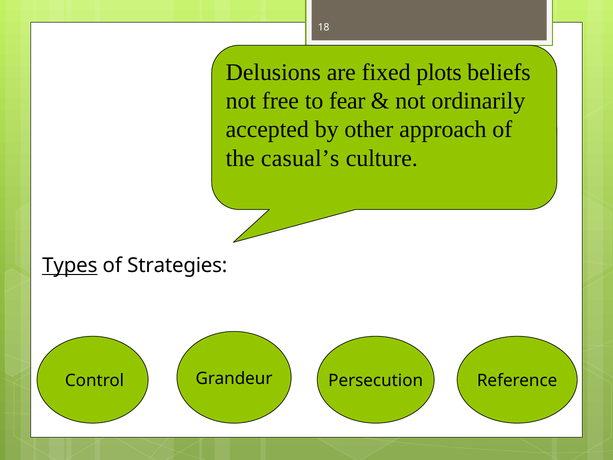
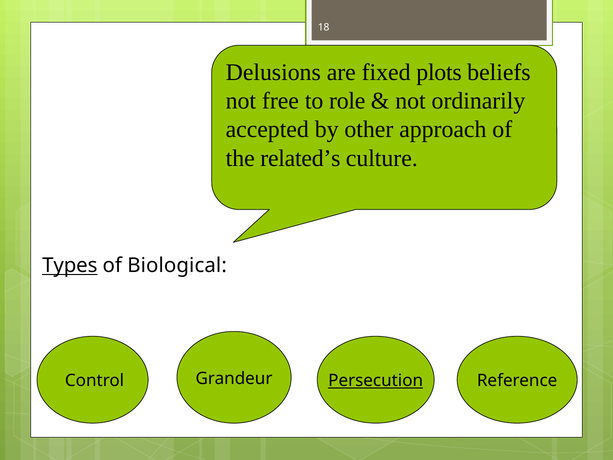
fear: fear -> role (347, 101)
casual’s: casual’s -> related’s (300, 158)
Strategies: Strategies -> Biological (177, 266)
Persecution underline: none -> present (376, 381)
